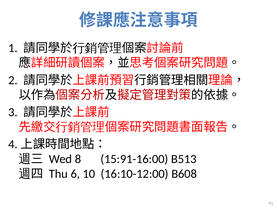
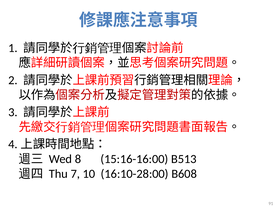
15:91-16:00: 15:91-16:00 -> 15:16-16:00 (134, 159)
6: 6 -> 7 (75, 174)
16:10-12:00: 16:10-12:00 -> 16:10-28:00 (135, 174)
